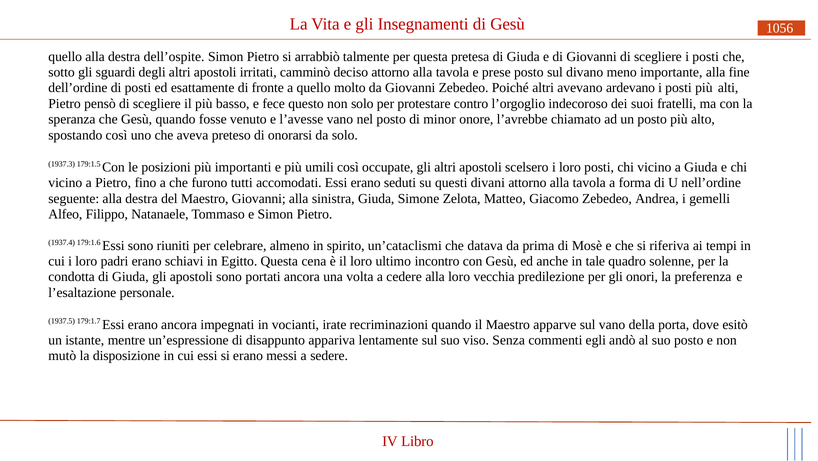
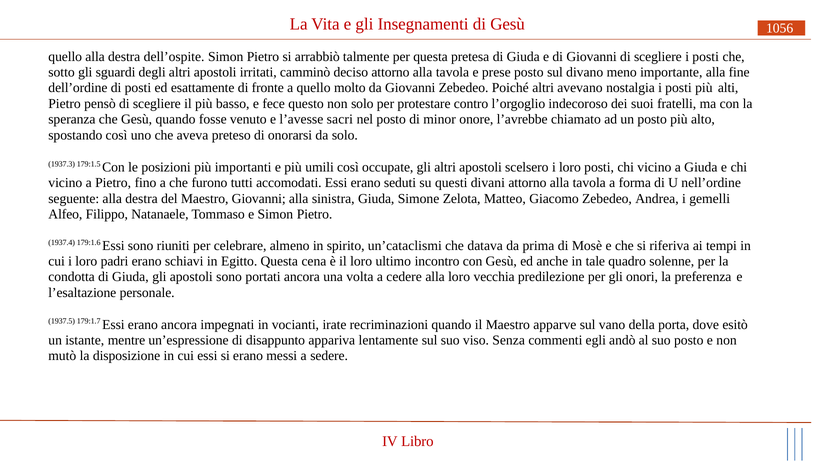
ardevano: ardevano -> nostalgia (631, 88)
l’avesse vano: vano -> sacri (340, 119)
